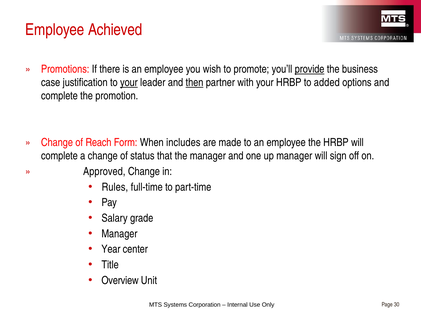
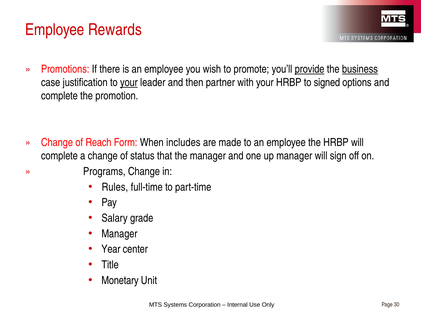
Achieved: Achieved -> Rewards (115, 30)
business underline: none -> present (360, 69)
then underline: present -> none (194, 83)
added: added -> signed (327, 83)
Approved: Approved -> Programs (104, 171)
Overview: Overview -> Monetary (120, 280)
